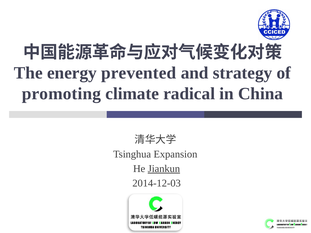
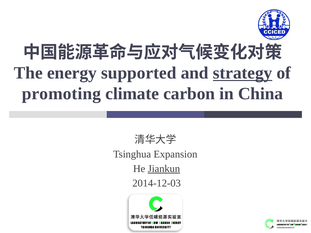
prevented: prevented -> supported (139, 73)
strategy underline: none -> present (243, 73)
radical: radical -> carbon (189, 94)
